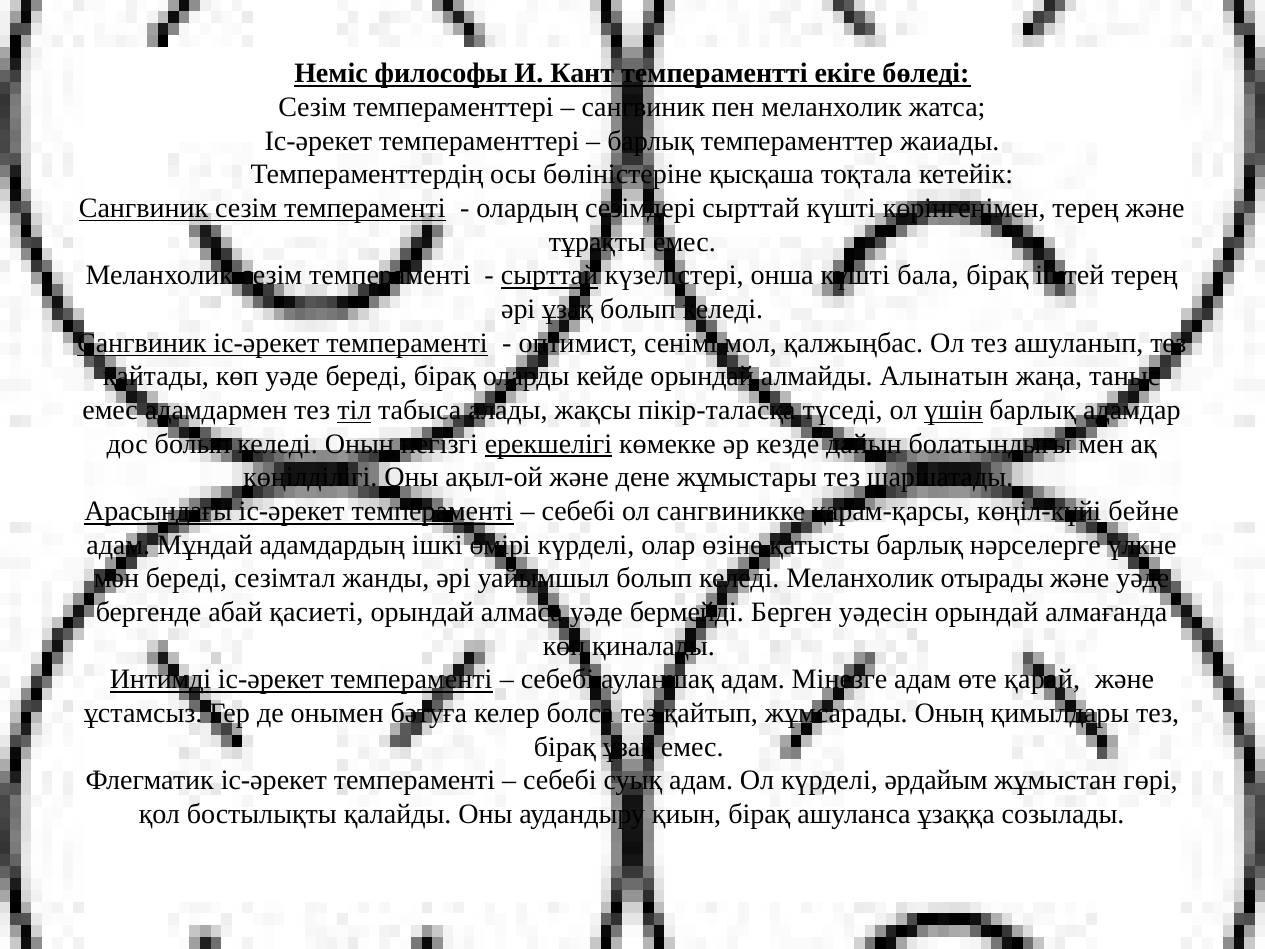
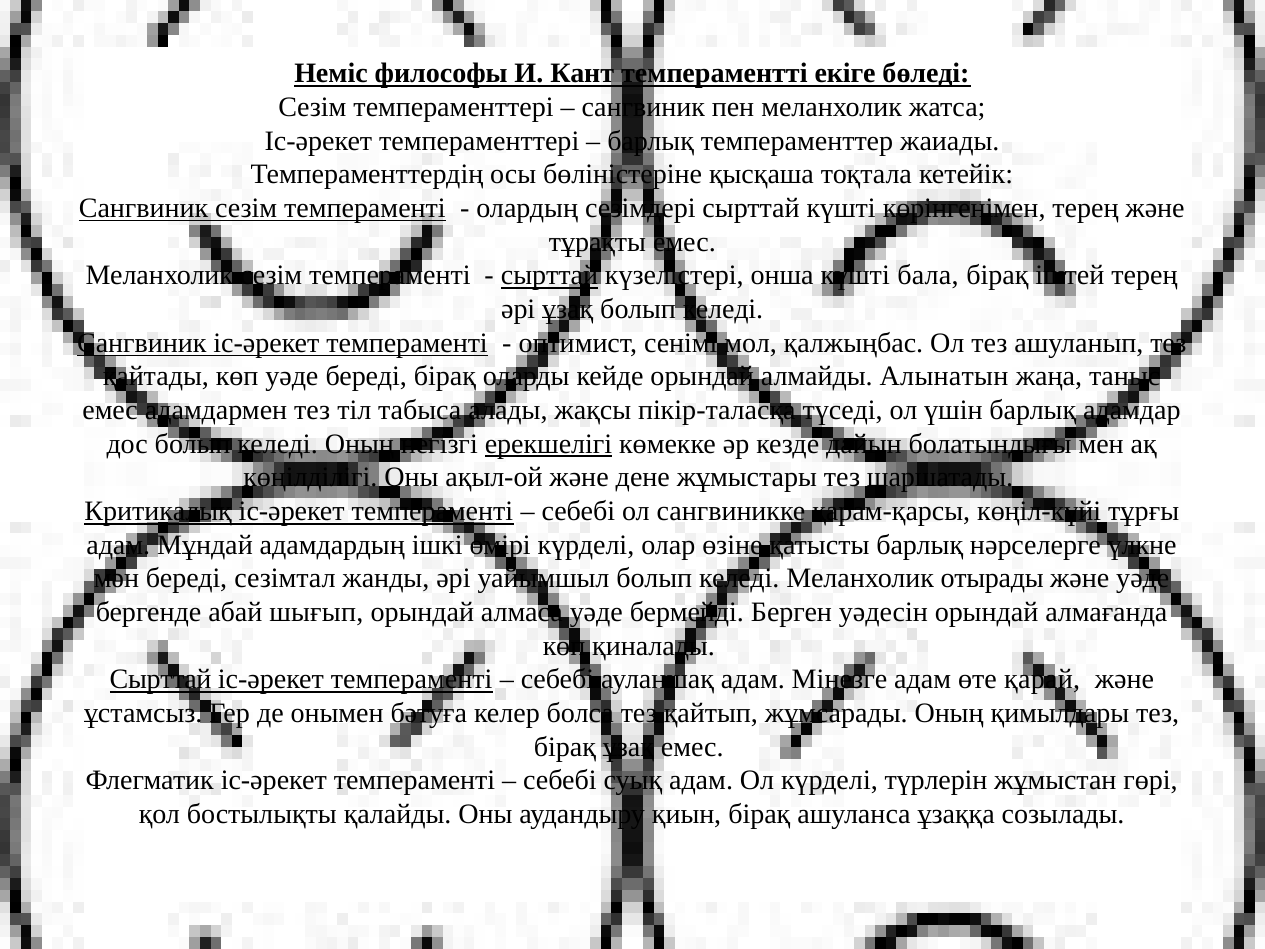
тіл underline: present -> none (354, 410)
үшін underline: present -> none (953, 410)
Арасындағы: Арасындағы -> Критикалық (158, 511)
бейне: бейне -> тұрғы (1144, 511)
қасиеті: қасиеті -> шығып (316, 612)
Интимді: Интимді -> Сырттай (161, 680)
әрдайым: әрдайым -> түрлерін (936, 781)
